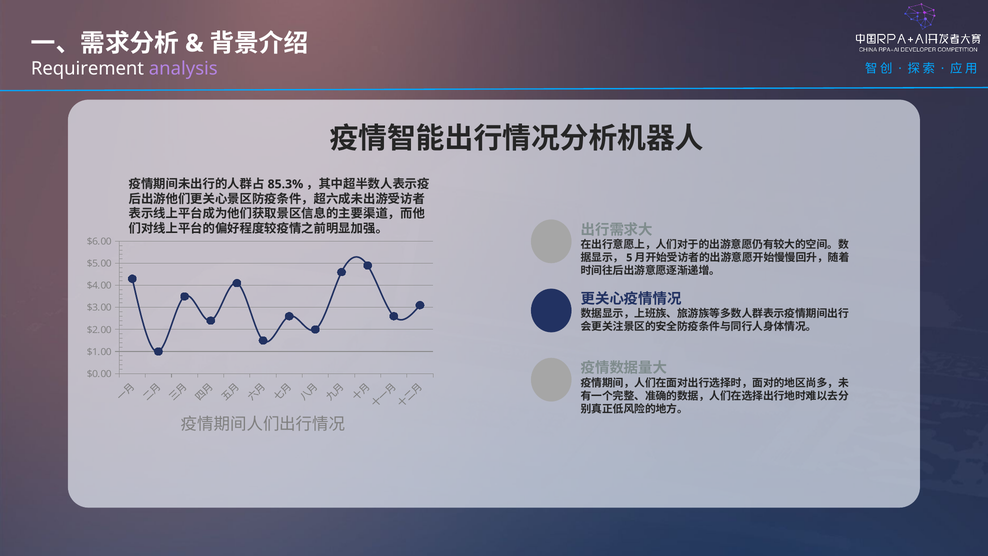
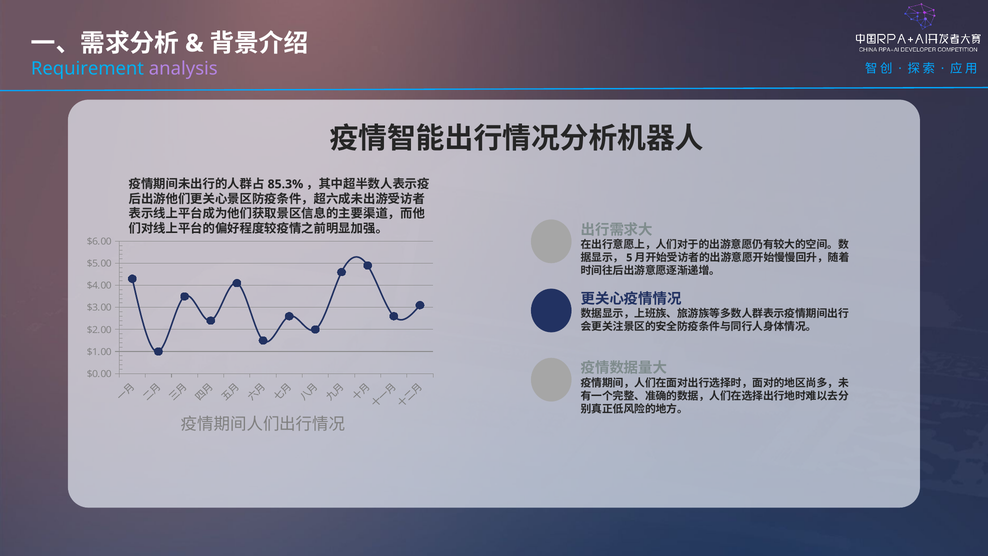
Requirement colour: white -> light blue (87, 69)
